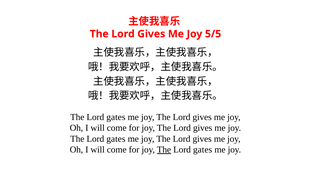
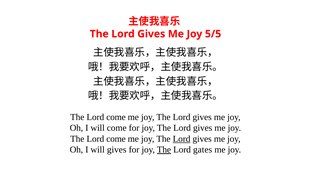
gates: gates -> come (116, 117)
gates: gates -> come (116, 139)
Lord underline: none -> present (182, 139)
come: come -> gives (117, 150)
